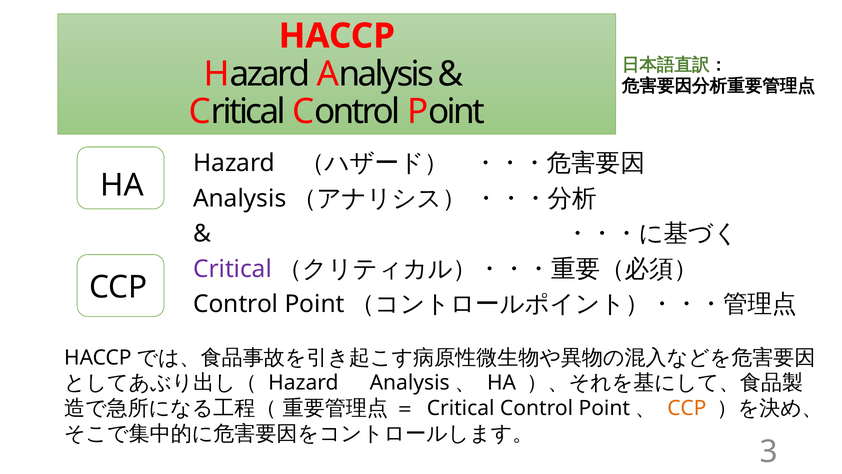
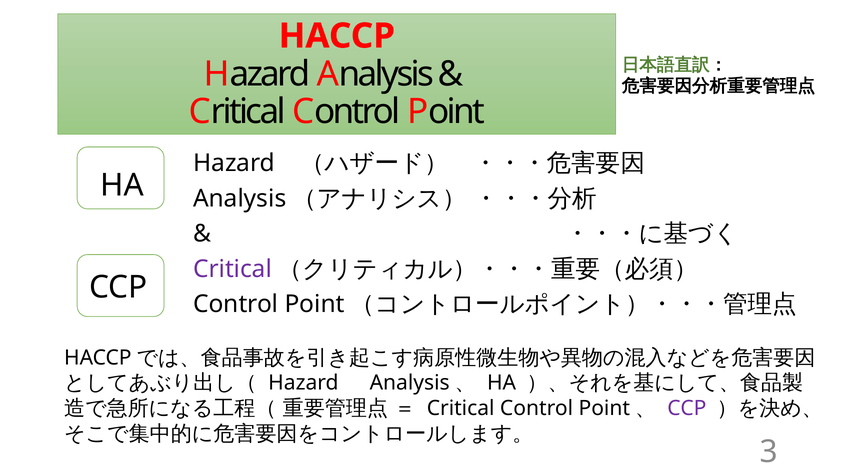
CCP colour: orange -> purple (687, 408)
